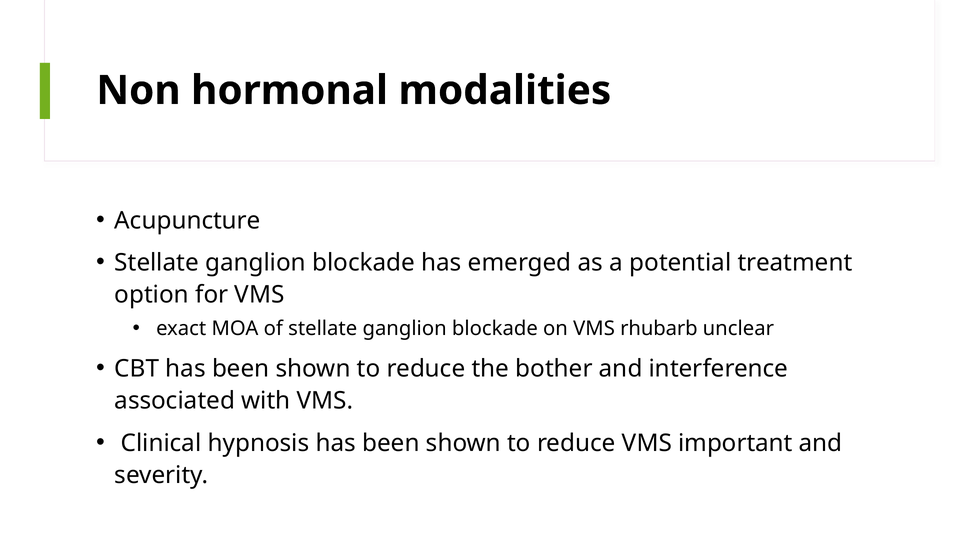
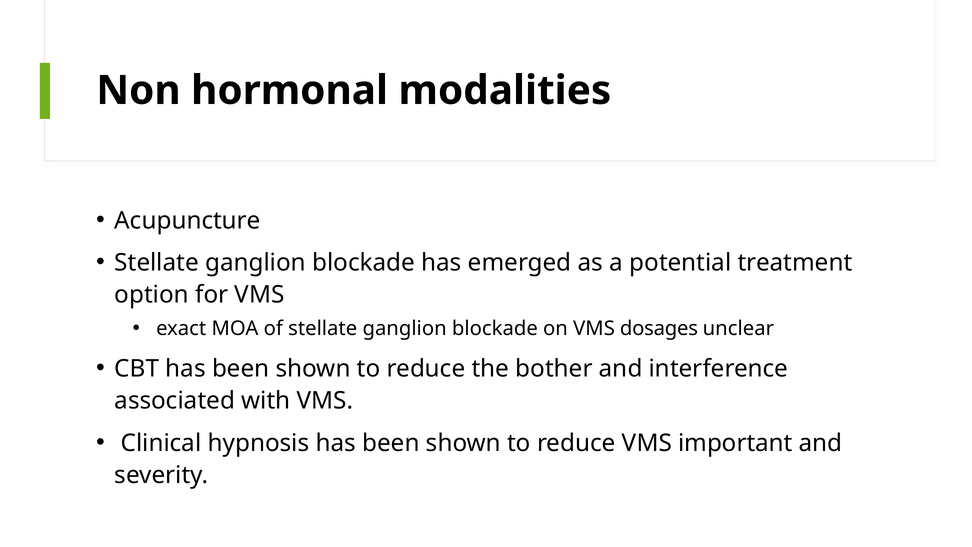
rhubarb: rhubarb -> dosages (659, 329)
